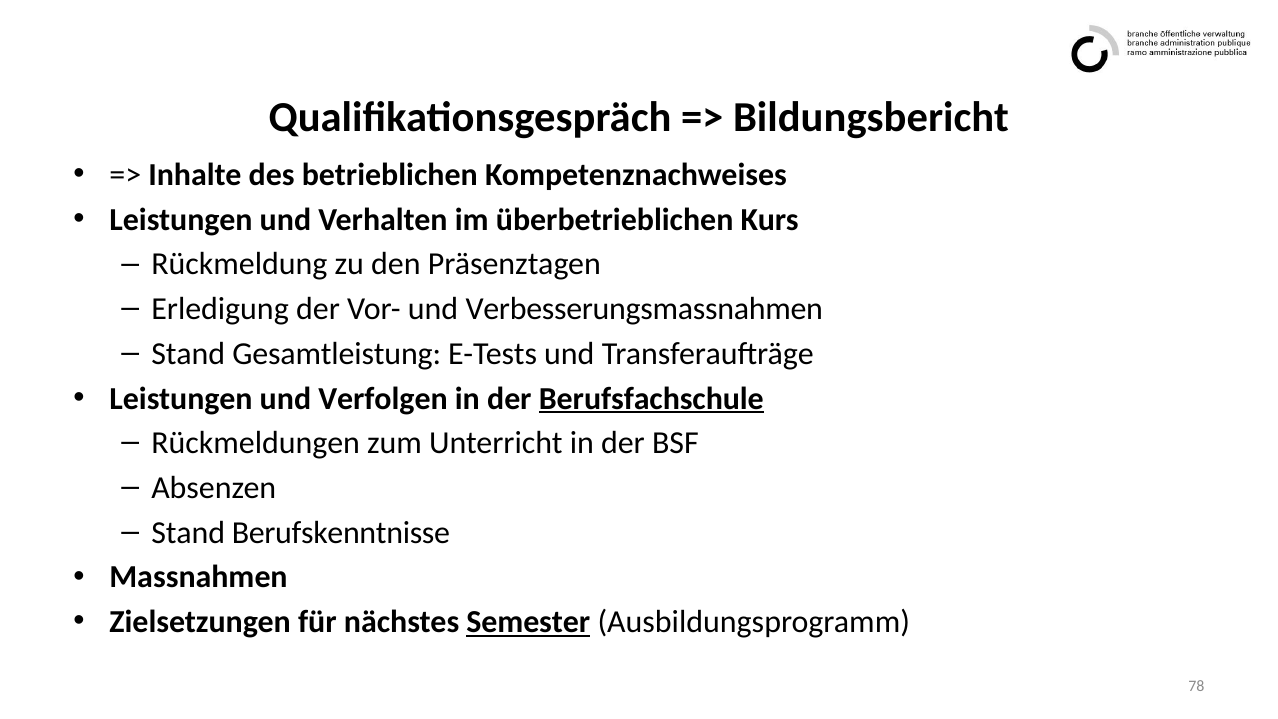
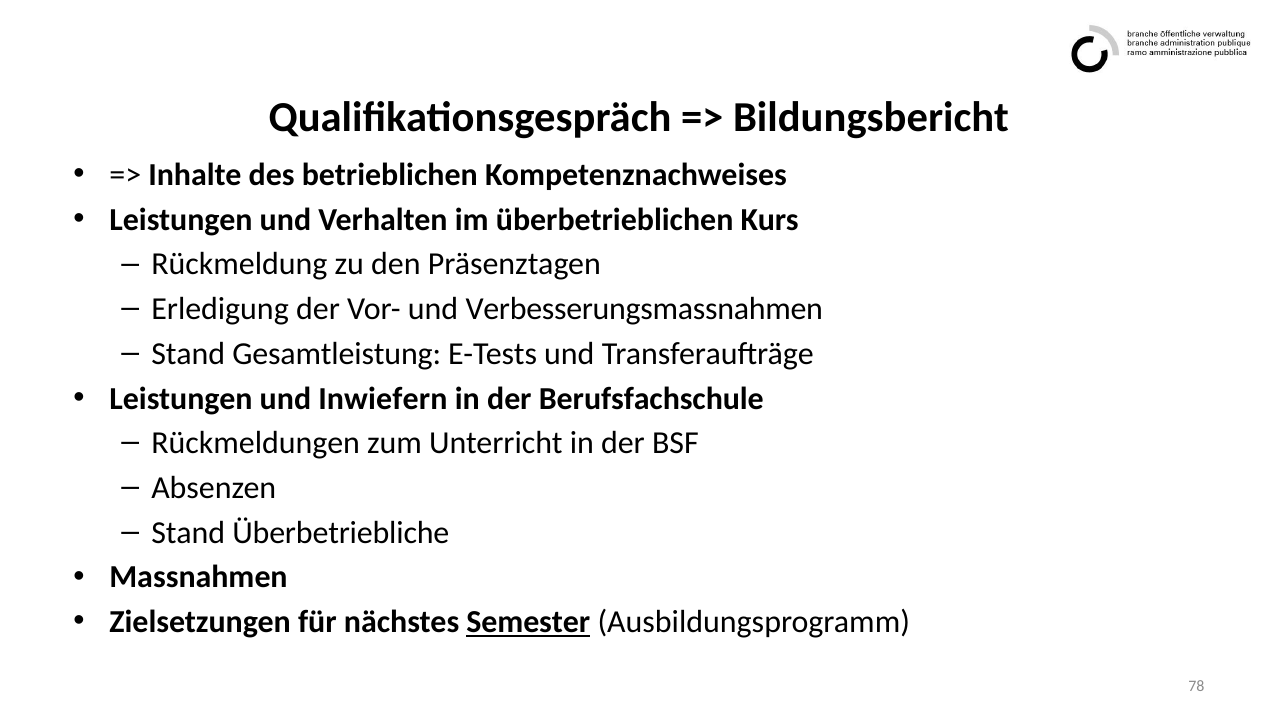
Verfolgen: Verfolgen -> Inwiefern (383, 398)
Berufsfachschule underline: present -> none (651, 398)
Berufskenntnisse: Berufskenntnisse -> Überbetriebliche (341, 533)
